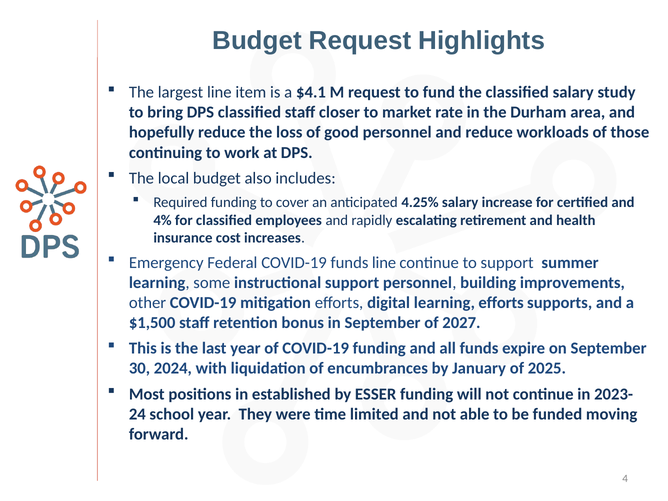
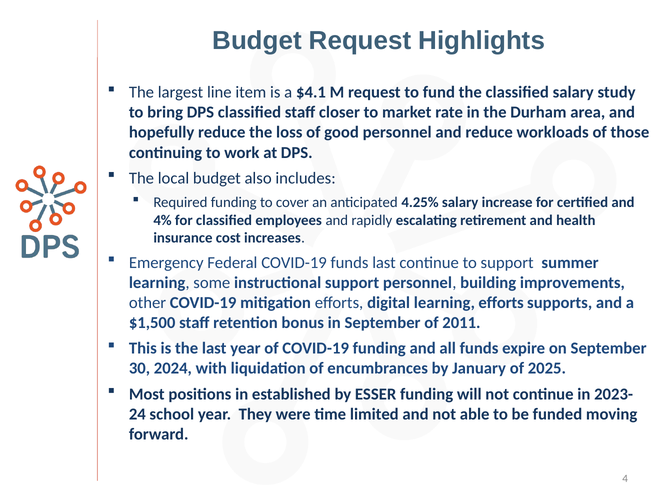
funds line: line -> last (384, 263)
2027: 2027 -> 2011 (461, 323)
